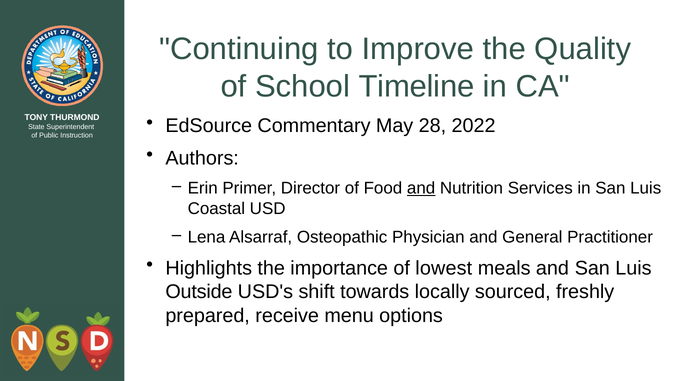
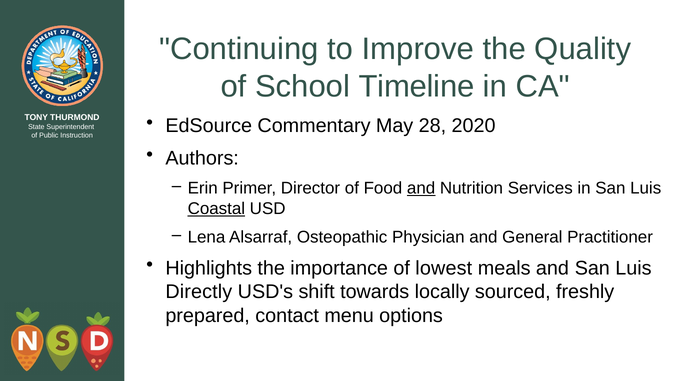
2022: 2022 -> 2020 (474, 126)
Coastal underline: none -> present (216, 209)
Outside: Outside -> Directly (199, 292)
receive: receive -> contact (287, 316)
